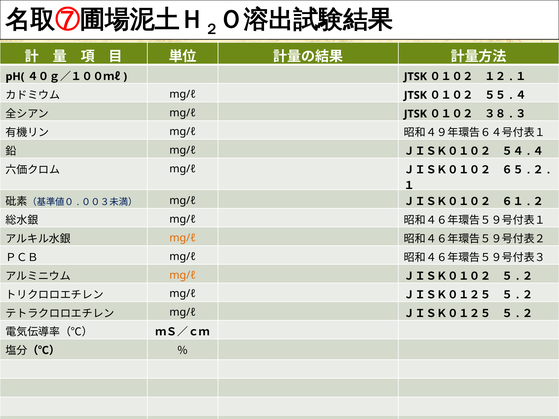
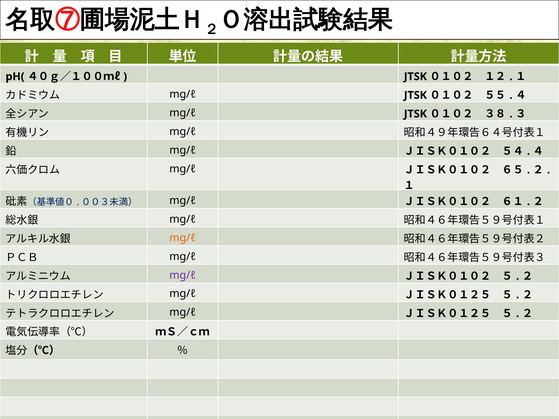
mg/ℓ colour: orange -> purple (183, 275)
